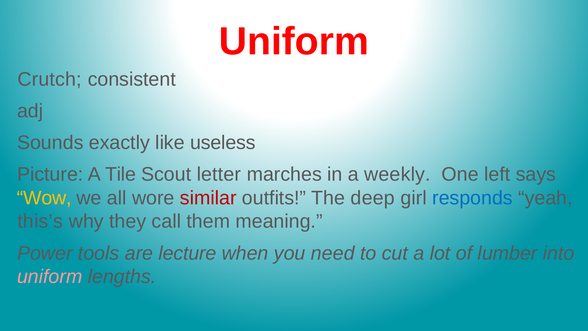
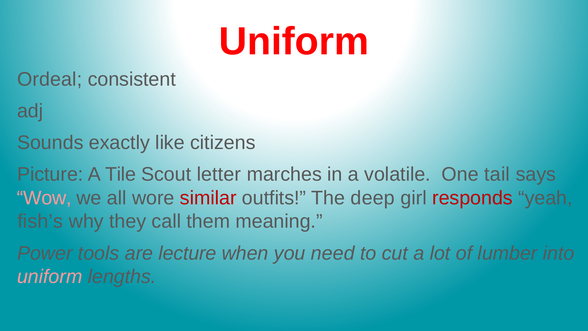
Crutch: Crutch -> Ordeal (50, 79)
useless: useless -> citizens (223, 143)
weekly: weekly -> volatile (397, 174)
left: left -> tail (497, 174)
Wow colour: yellow -> pink (44, 198)
responds colour: blue -> red (472, 198)
this’s: this’s -> fish’s (40, 221)
